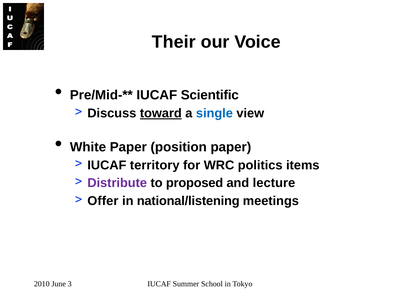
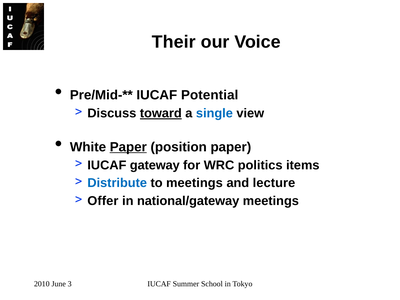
Scientific: Scientific -> Potential (210, 95)
Paper underline: none -> present (128, 147)
territory: territory -> gateway (155, 165)
Distribute colour: purple -> blue (117, 183)
to proposed: proposed -> meetings (194, 183)
national/listening: national/listening -> national/gateway (188, 201)
